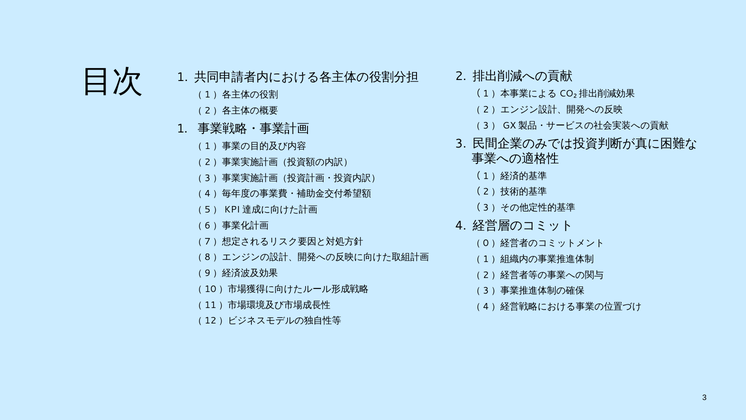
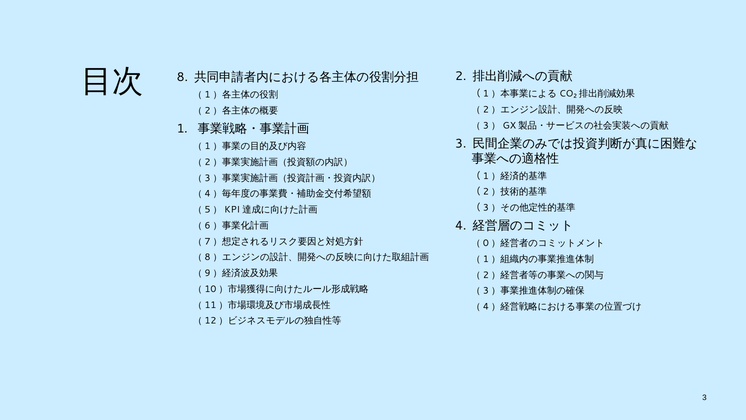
1: 1 -> 8 (182, 77)
